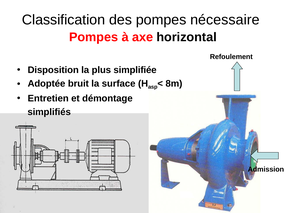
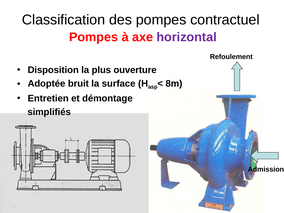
nécessaire: nécessaire -> contractuel (225, 20)
horizontal colour: black -> purple (187, 37)
simplifiée: simplifiée -> ouverture (135, 70)
